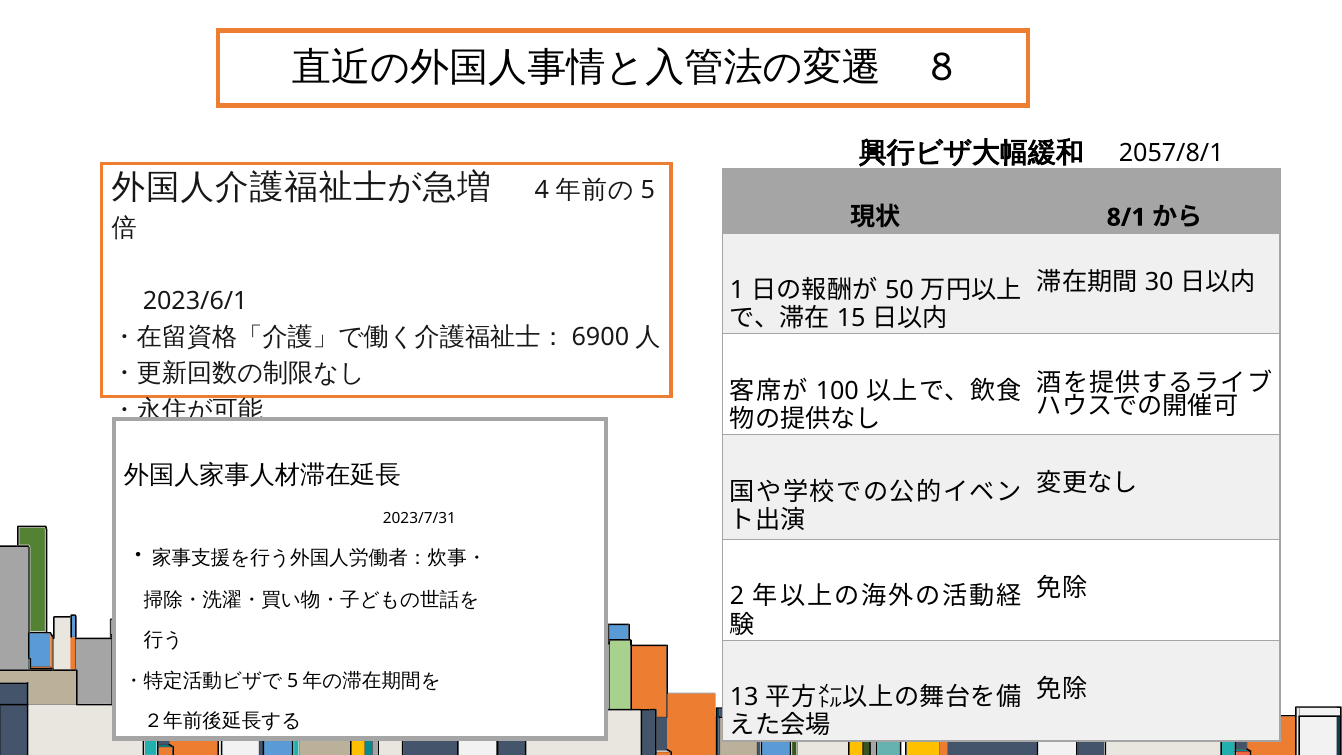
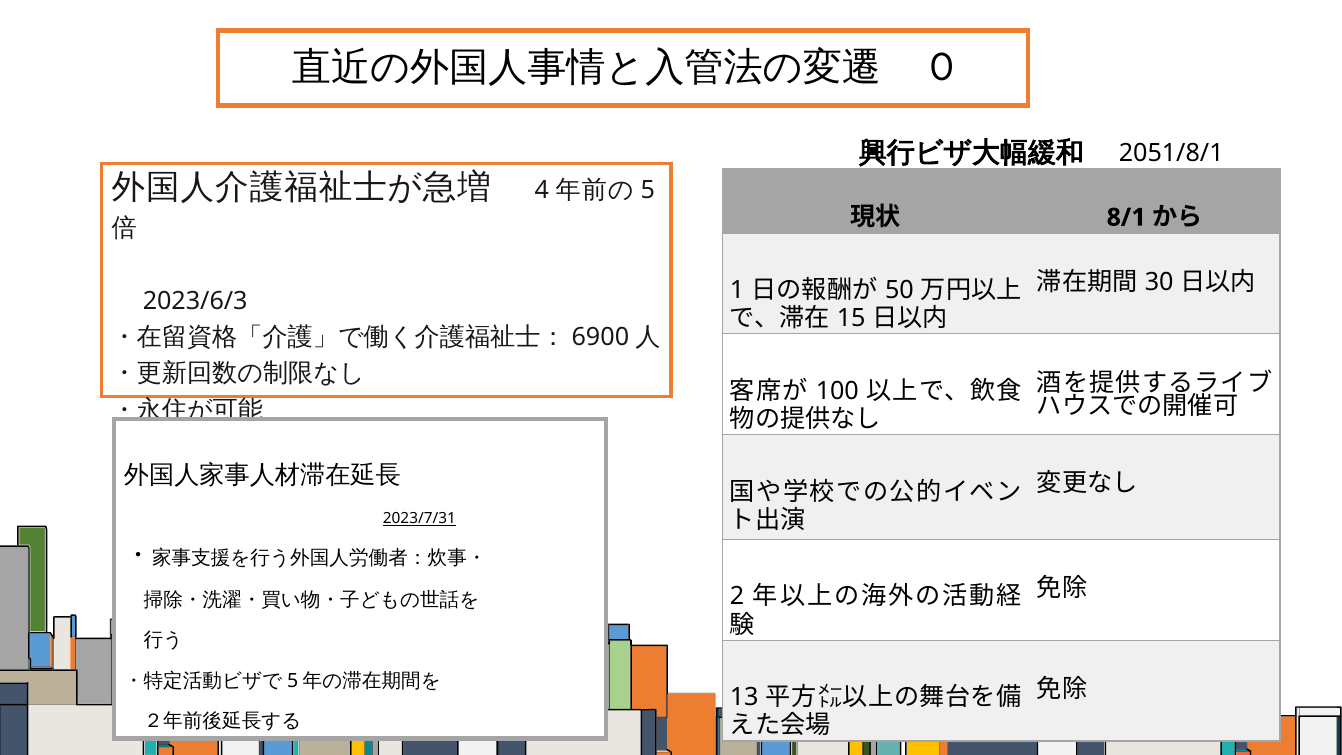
8: 8 -> 0 (942, 68)
2057/8/1: 2057/8/1 -> 2051/8/1 (1171, 153)
2023/6/1: 2023/6/1 -> 2023/6/3 (195, 301)
2023/7/31 underline: none -> present (419, 518)
